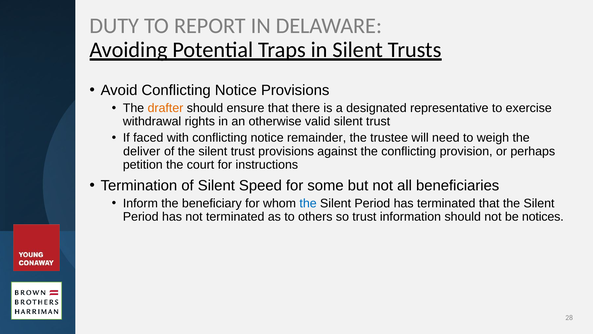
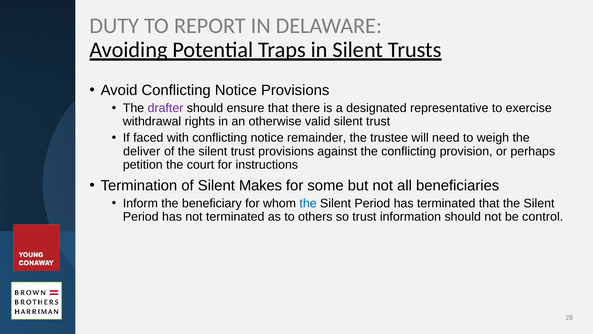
drafter colour: orange -> purple (165, 108)
Speed: Speed -> Makes (260, 185)
notices: notices -> control (543, 216)
